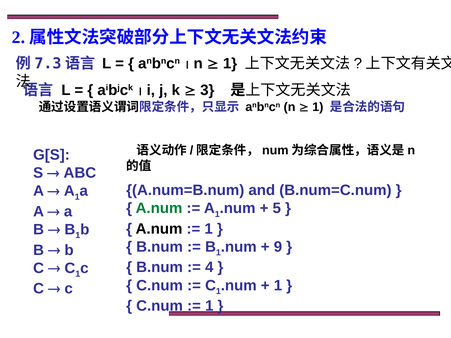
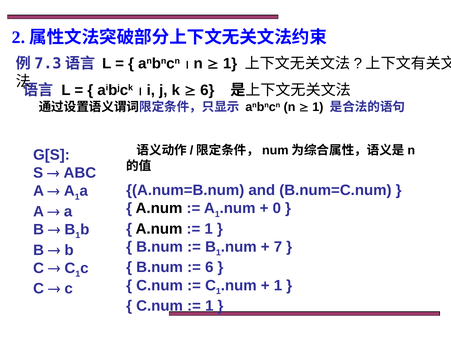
3: 3 -> 6 (207, 90)
A.num colour: green -> black (159, 208)
5: 5 -> 0 (277, 208)
9: 9 -> 7 (278, 247)
4: 4 -> 6 (209, 268)
